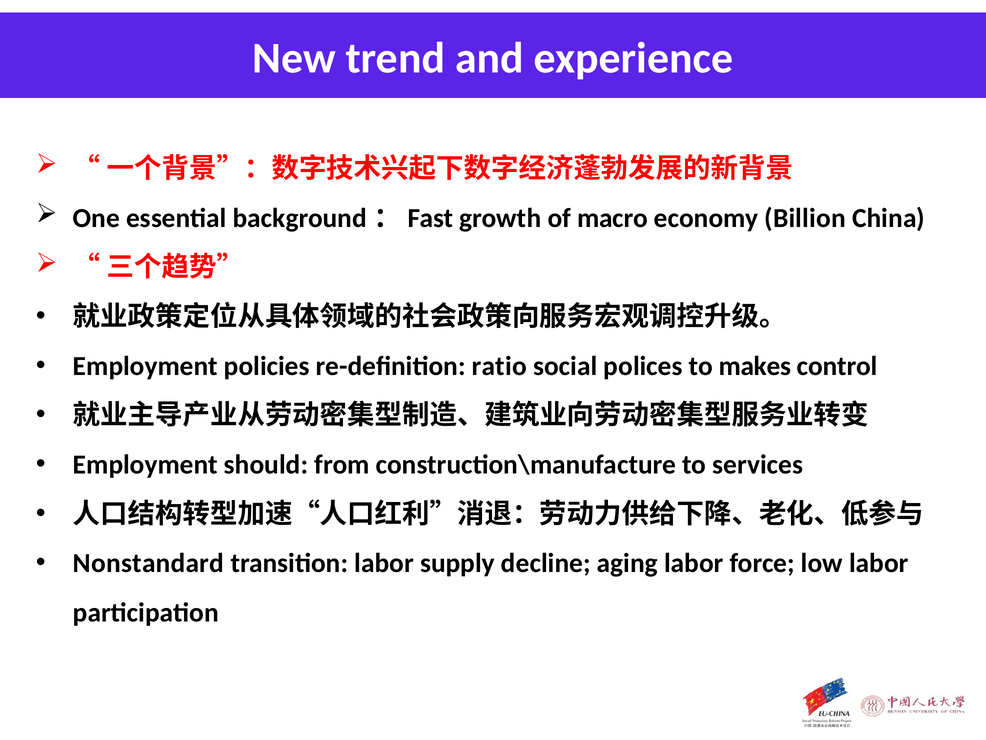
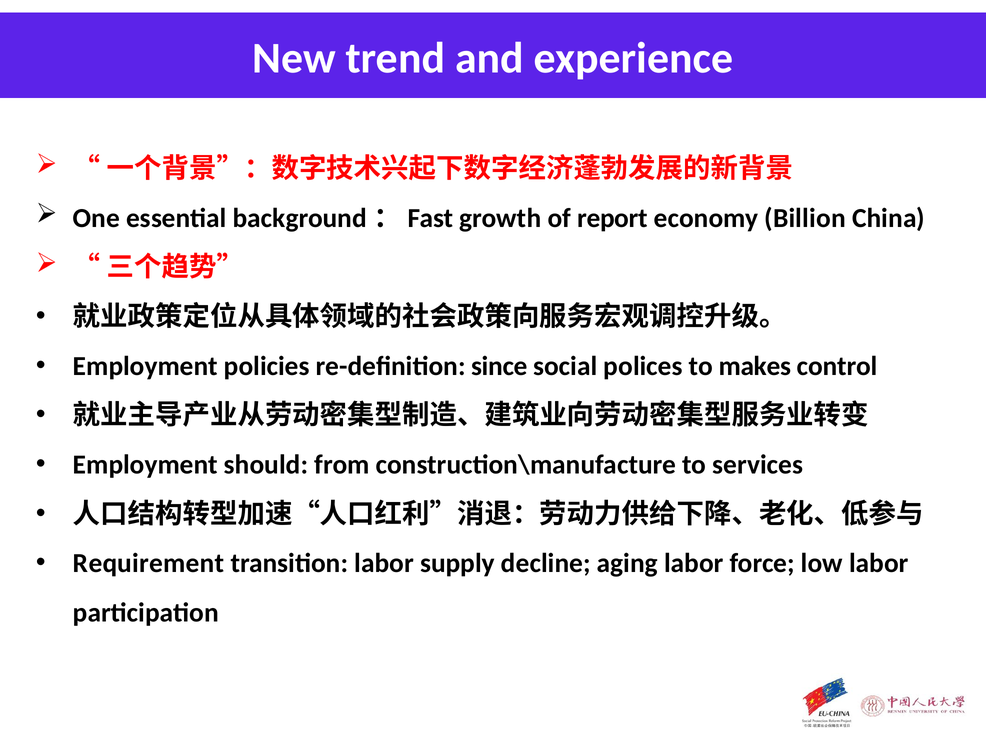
macro: macro -> report (612, 218)
ratio: ratio -> since (500, 366)
Nonstandard: Nonstandard -> Requirement (149, 563)
